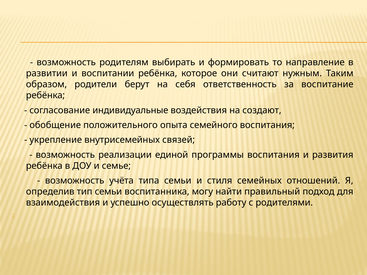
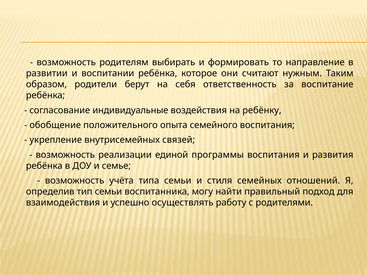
создают: создают -> ребёнку (262, 110)
